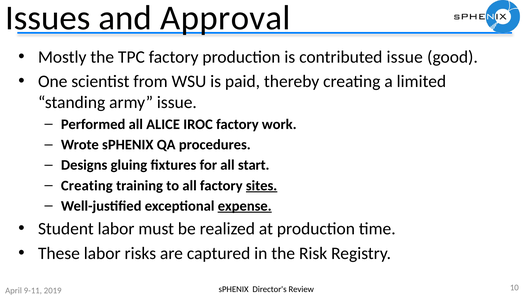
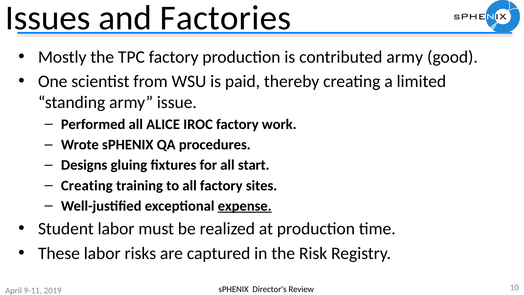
Approval: Approval -> Factories (225, 18)
contributed issue: issue -> army (405, 57)
sites underline: present -> none (262, 185)
